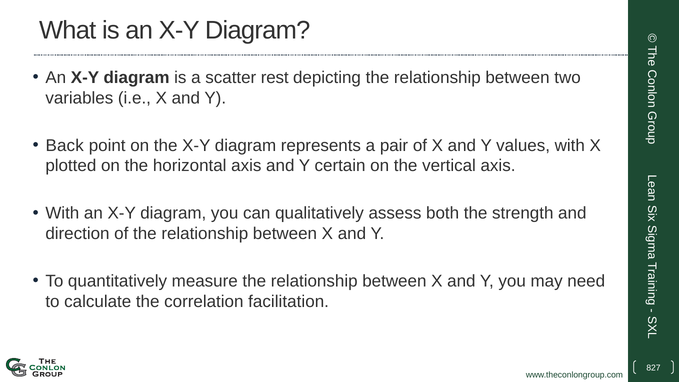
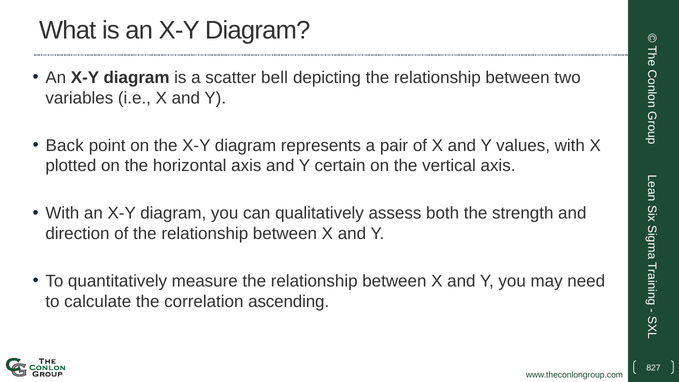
rest: rest -> bell (275, 78)
facilitation: facilitation -> ascending (289, 302)
